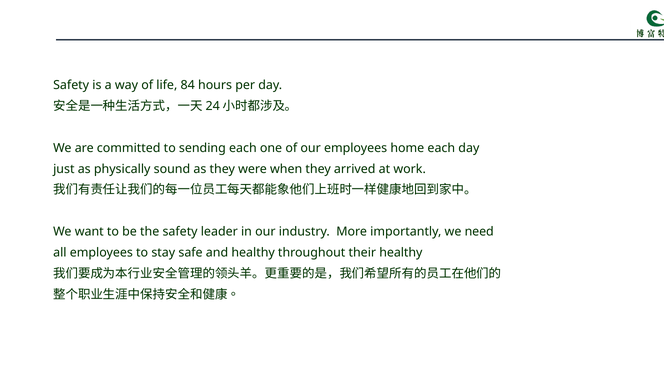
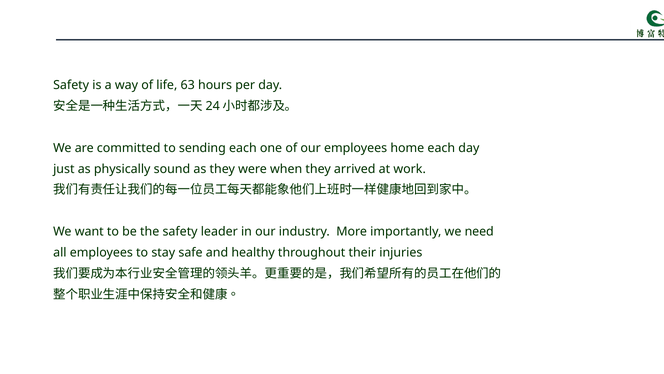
84: 84 -> 63 (188, 85)
their healthy: healthy -> injuries (401, 252)
